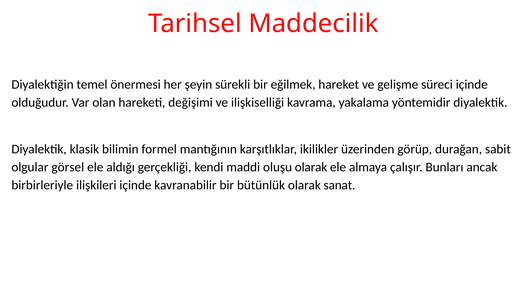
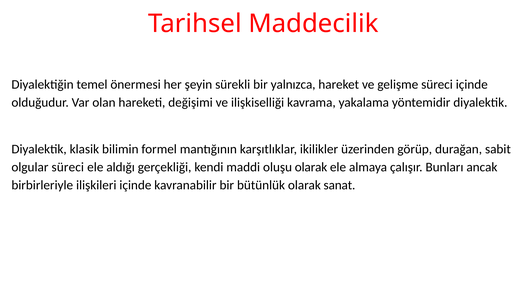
eğilmek: eğilmek -> yalnızca (293, 84)
olgular görsel: görsel -> süreci (68, 168)
